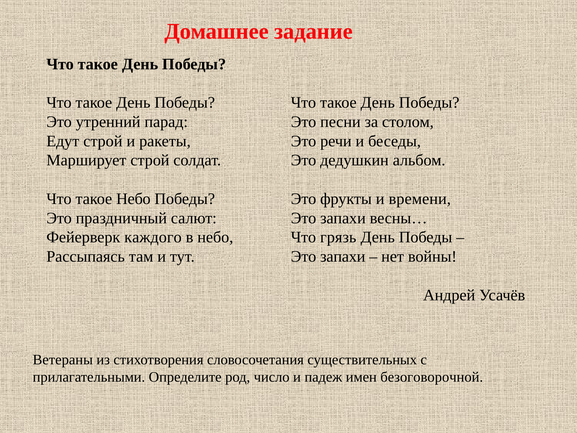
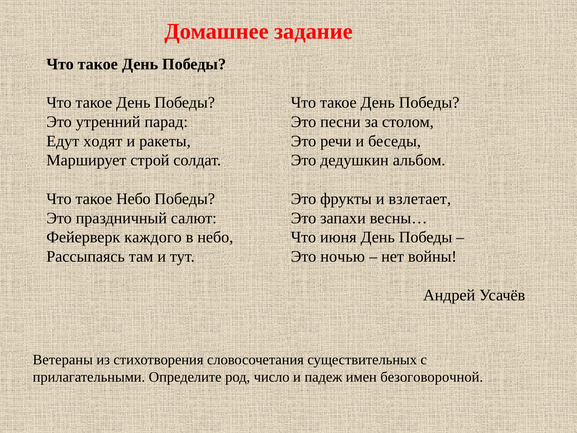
Едут строй: строй -> ходят (103, 141)
времени: времени -> взлетает (420, 199)
грязь: грязь -> июня (338, 237)
запахи: запахи -> ночью (343, 256)
